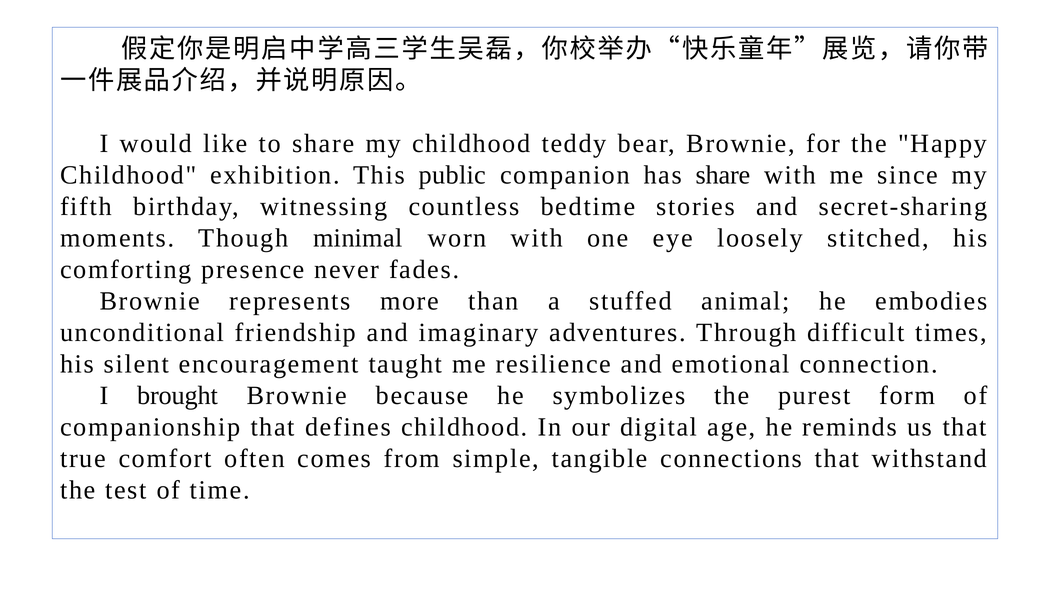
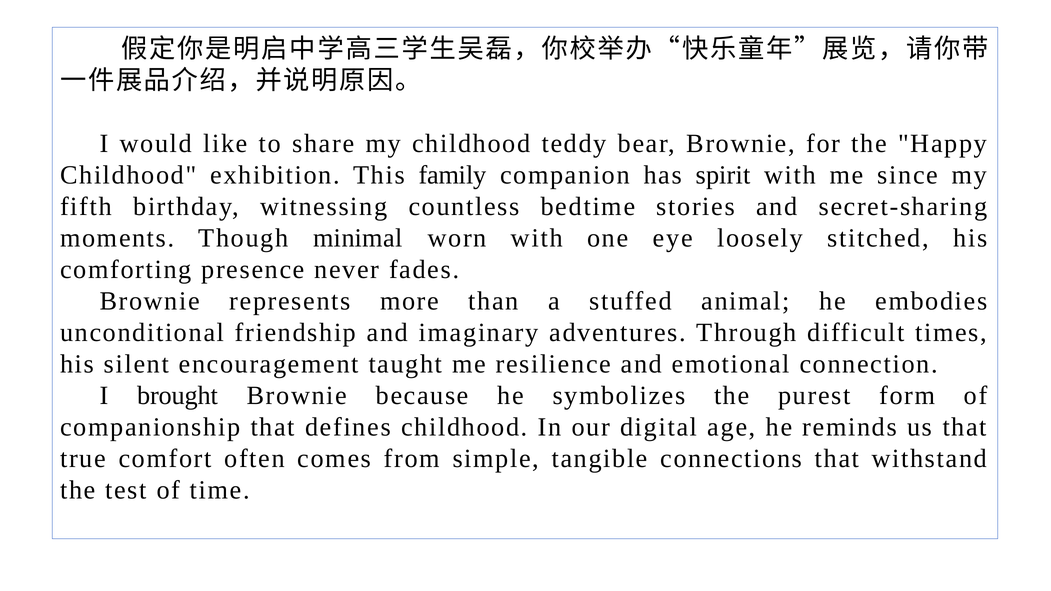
public: public -> family (453, 175)
has share: share -> spirit (723, 175)
